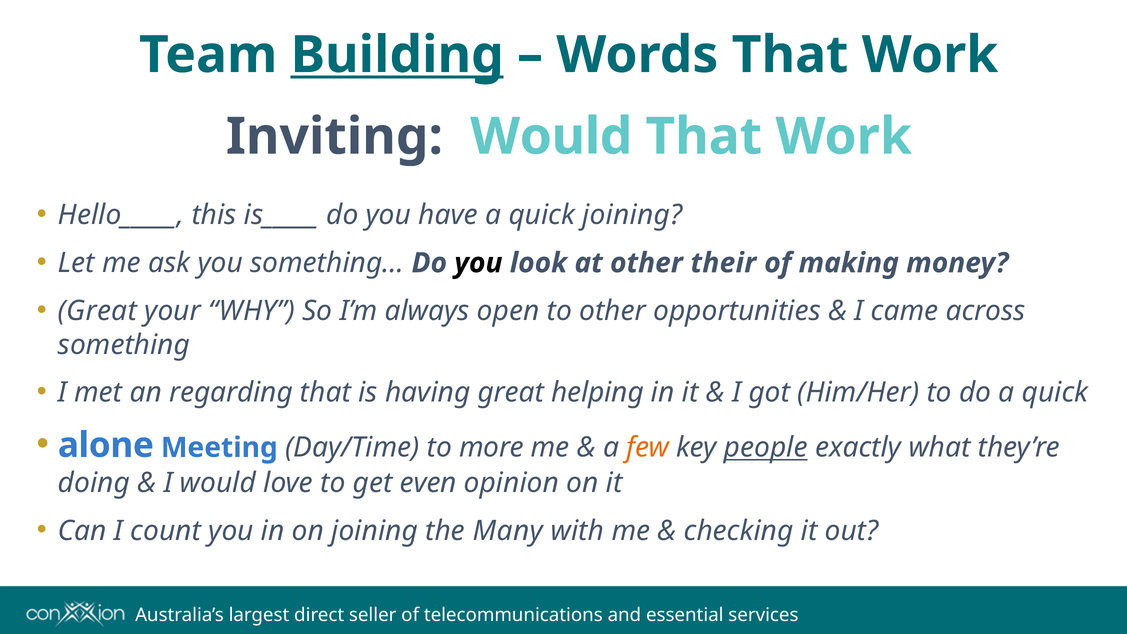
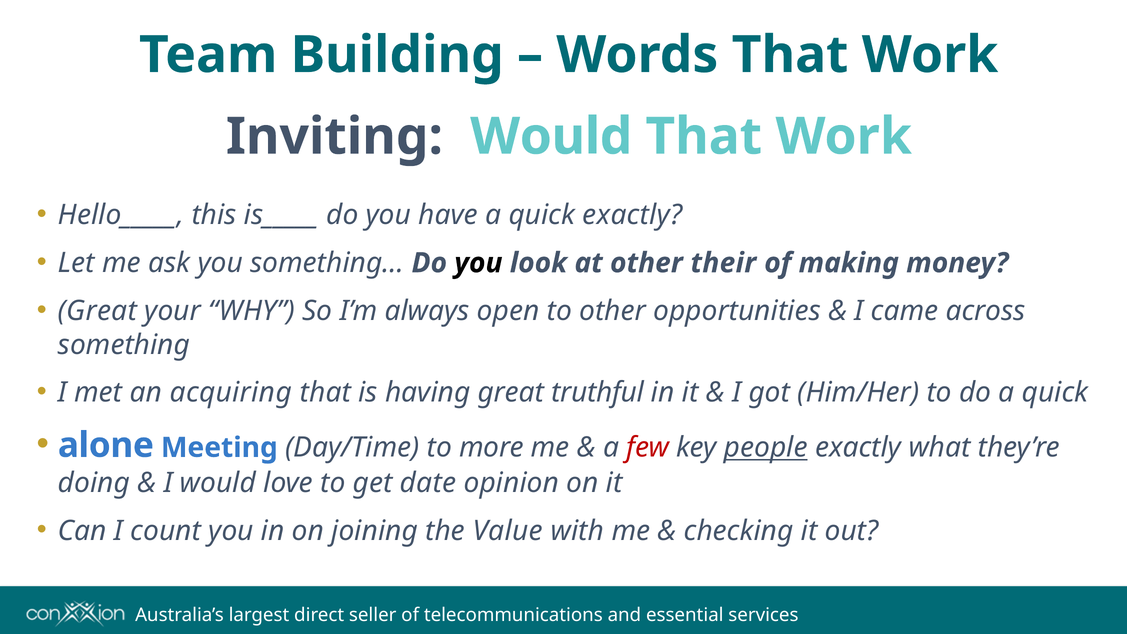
Building underline: present -> none (397, 55)
quick joining: joining -> exactly (632, 215)
regarding: regarding -> acquiring (231, 393)
helping: helping -> truthful (598, 393)
few colour: orange -> red (648, 448)
even: even -> date (428, 483)
Many: Many -> Value (508, 531)
